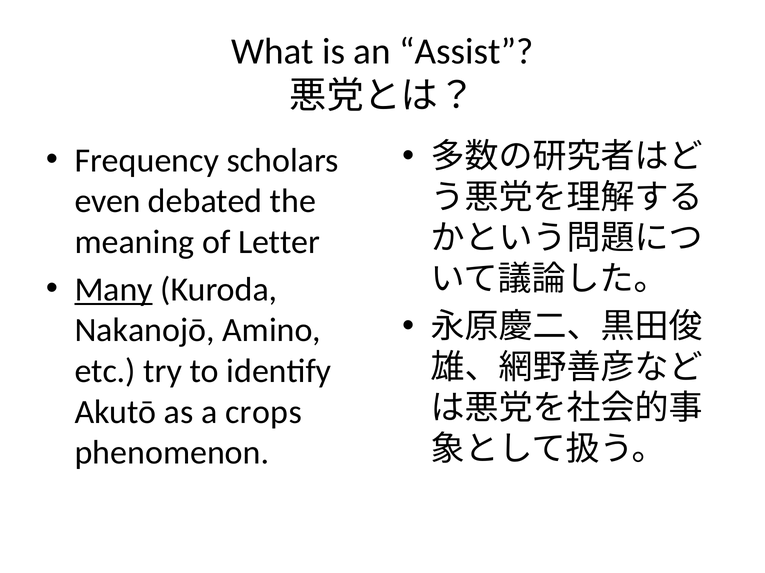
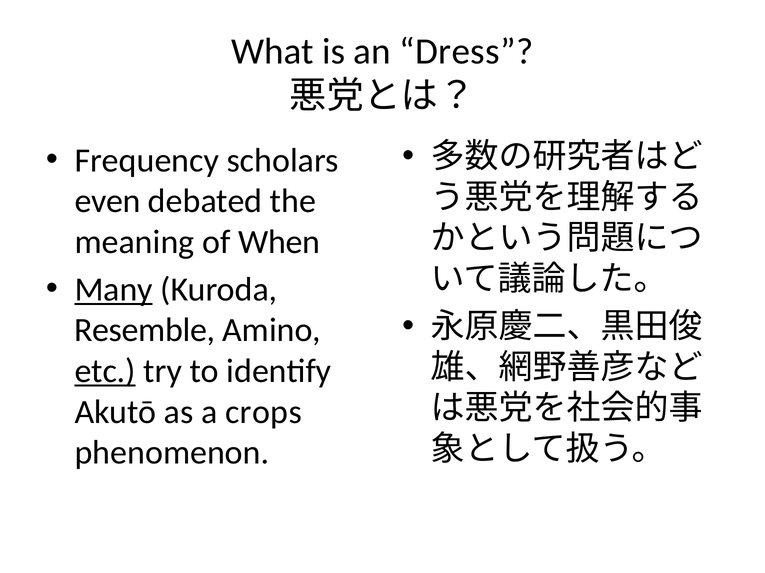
Assist: Assist -> Dress (466, 52)
Letter: Letter -> When (279, 242)
Nakanojō: Nakanojō -> Resemble (145, 331)
etc underline: none -> present (105, 372)
